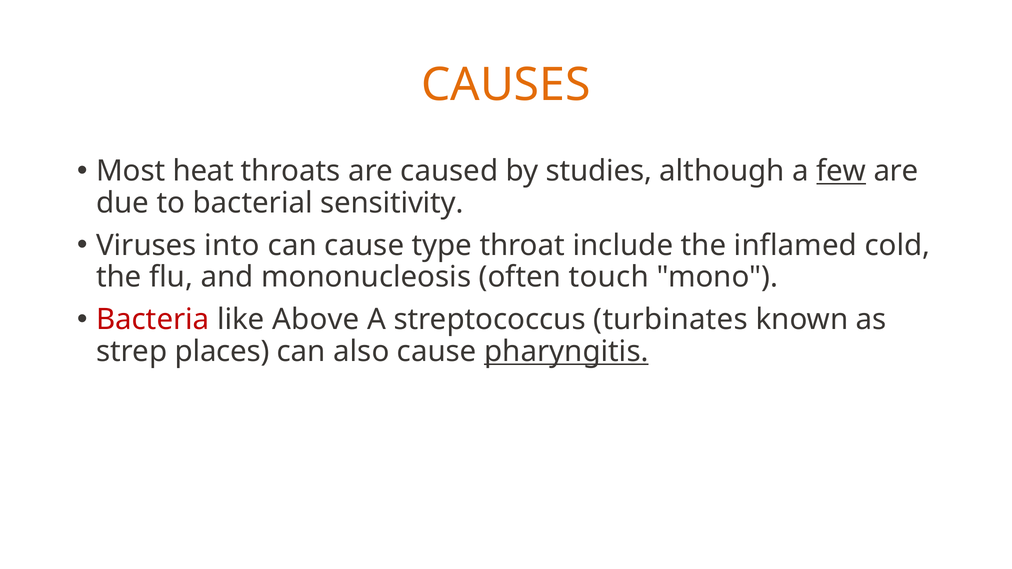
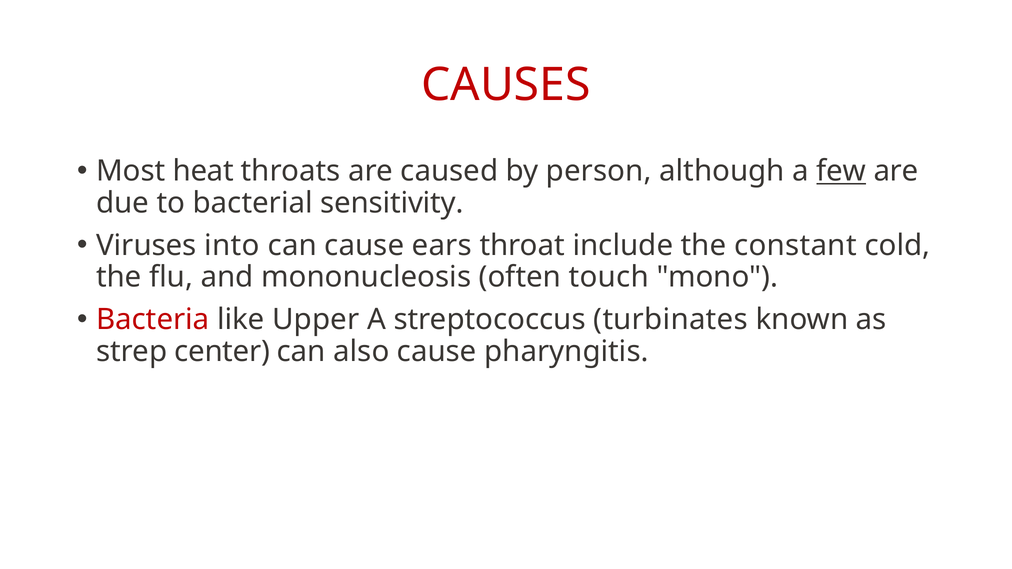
CAUSES colour: orange -> red (506, 85)
studies: studies -> person (599, 171)
type: type -> ears (442, 245)
inflamed: inflamed -> constant (795, 245)
Above: Above -> Upper (316, 320)
places: places -> center (222, 352)
pharyngitis underline: present -> none (566, 352)
